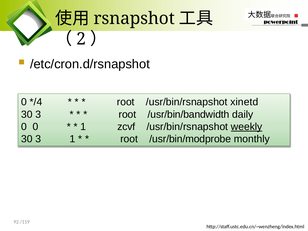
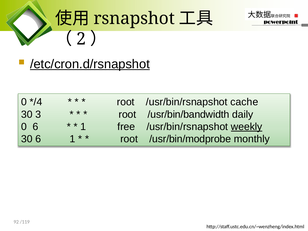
/etc/cron.d/rsnapshot underline: none -> present (90, 64)
xinetd: xinetd -> cache (244, 102)
0 0: 0 -> 6 (35, 127)
zcvf: zcvf -> free (126, 127)
3: 3 -> 6 (38, 139)
